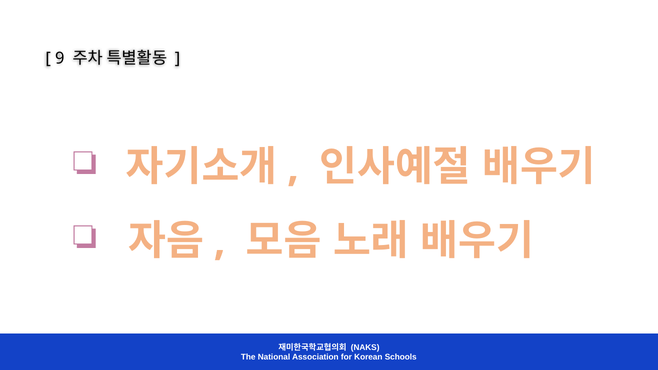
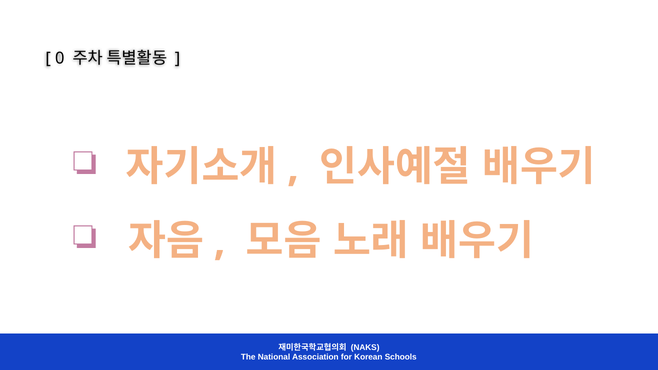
9: 9 -> 0 (60, 58)
